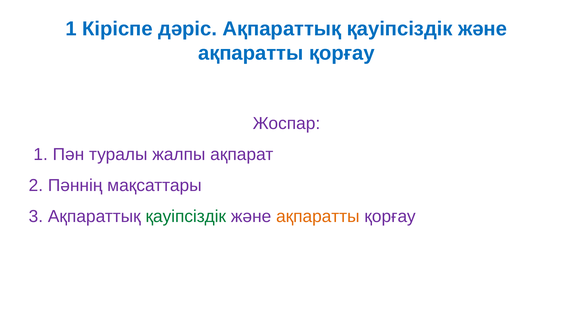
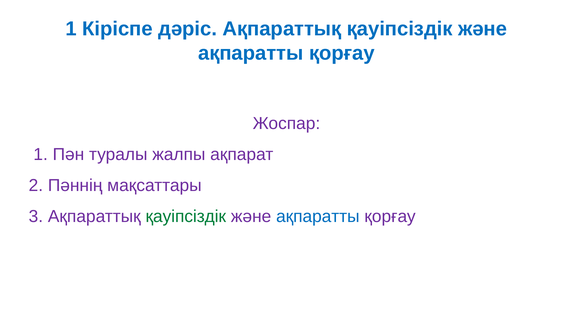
ақпаратты colour: orange -> blue (318, 217)
